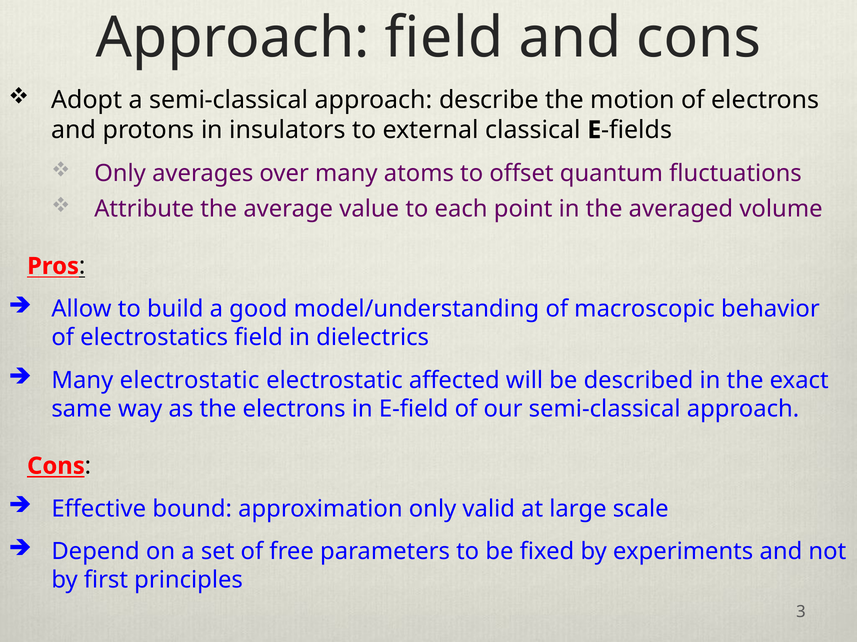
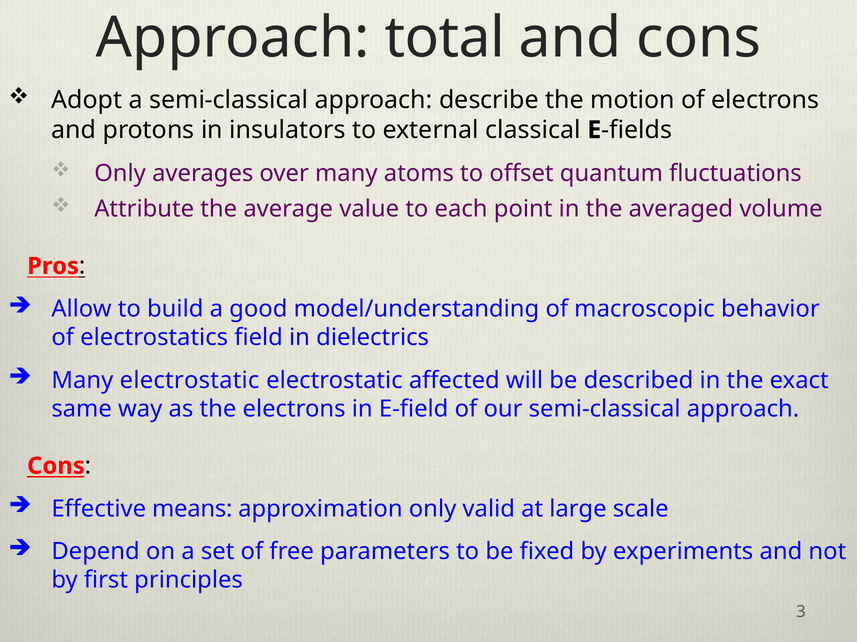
Approach field: field -> total (445, 38)
bound: bound -> means (192, 509)
